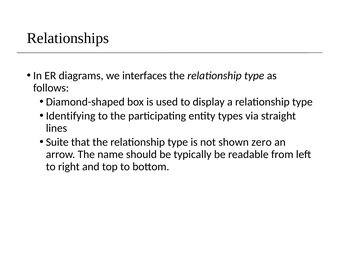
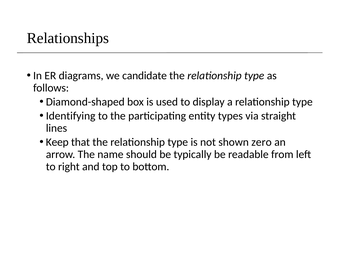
interfaces: interfaces -> candidate (145, 76)
Suite: Suite -> Keep (57, 142)
